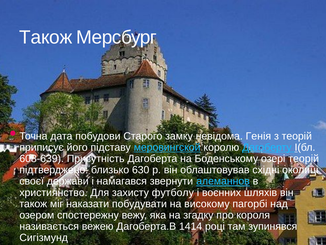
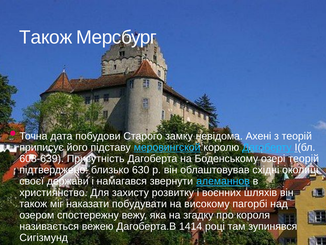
Генія: Генія -> Ахені (258, 136)
футболу: футболу -> розвитку (173, 192)
